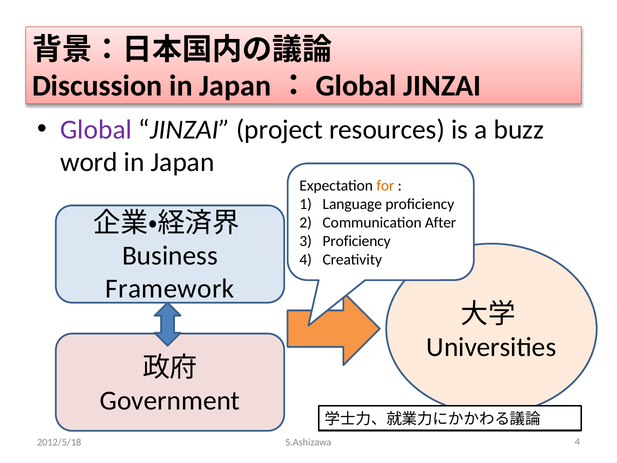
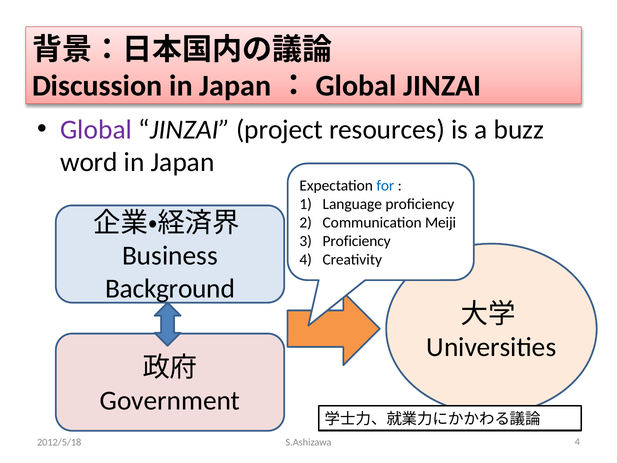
for colour: orange -> blue (385, 186)
After: After -> Meiji (441, 223)
Framework: Framework -> Background (170, 289)
